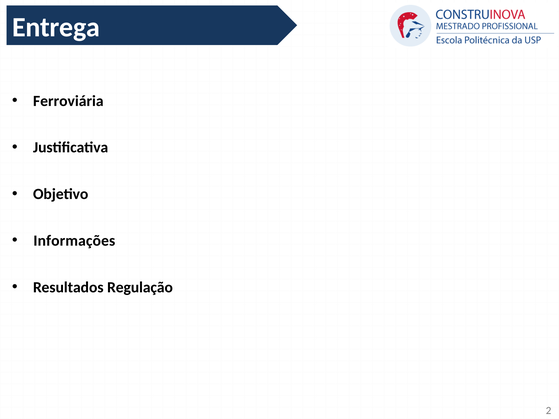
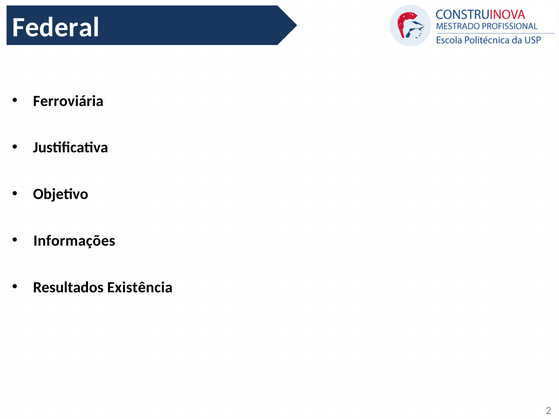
Entrega: Entrega -> Federal (56, 27)
Regulação: Regulação -> Existência (140, 287)
